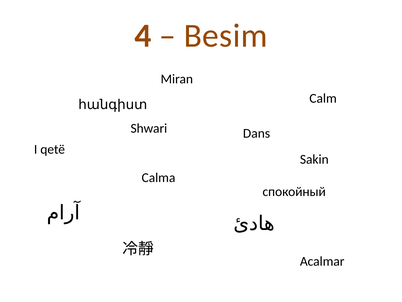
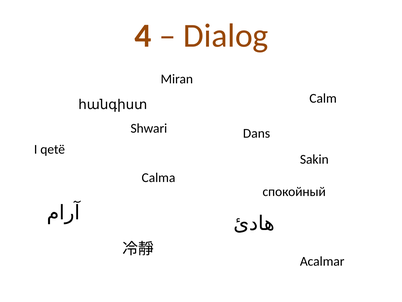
Besim: Besim -> Dialog (226, 36)
